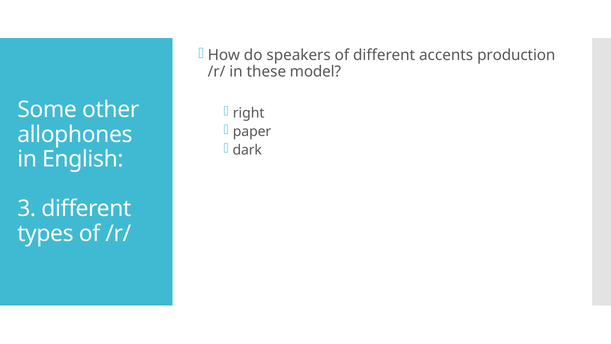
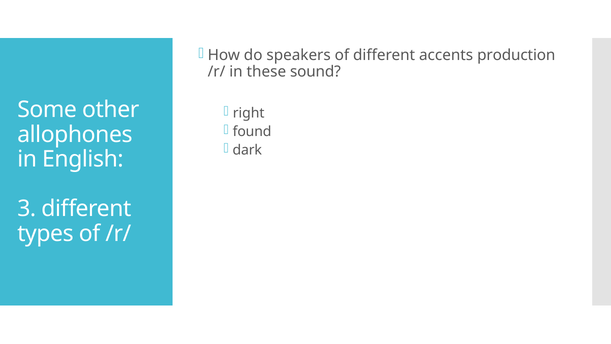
model: model -> sound (315, 72)
paper: paper -> found (252, 132)
